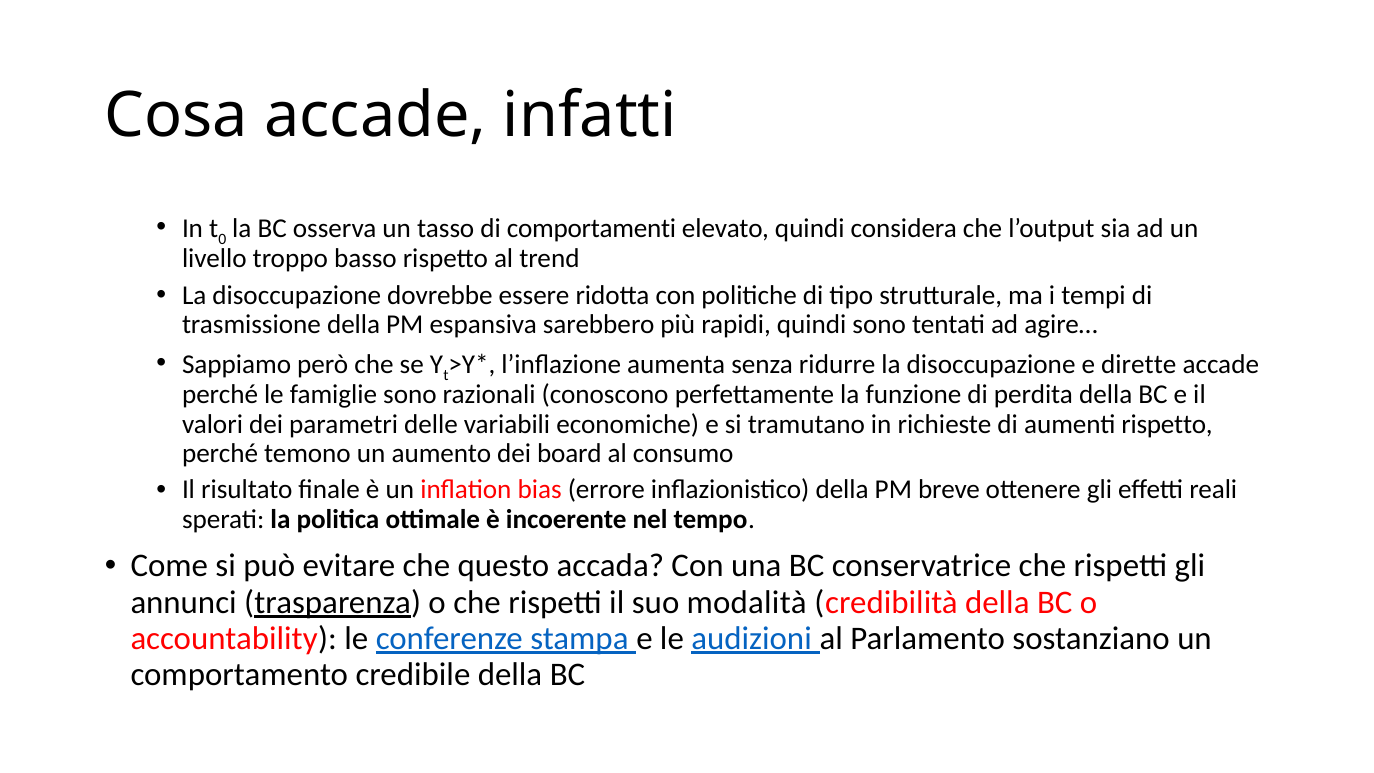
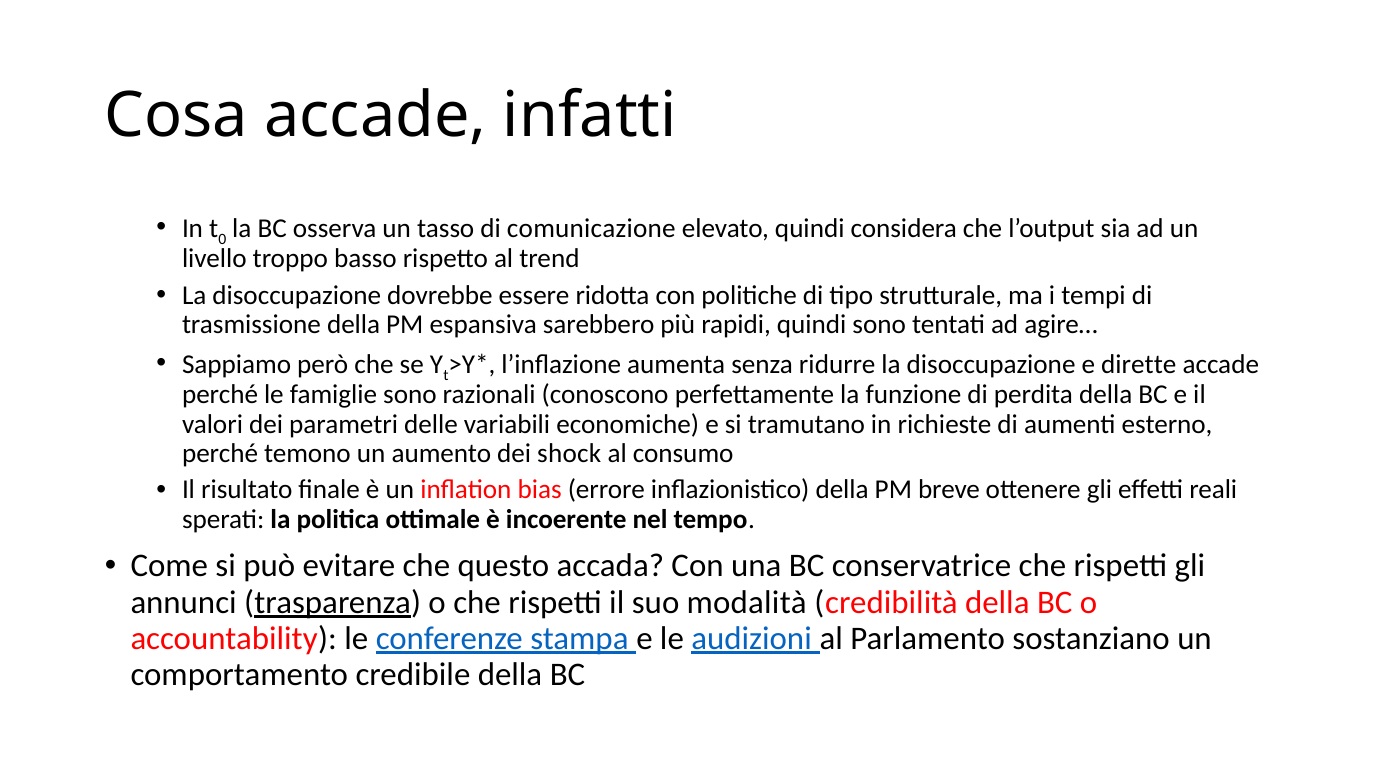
comportamenti: comportamenti -> comunicazione (591, 229)
aumenti rispetto: rispetto -> esterno (1167, 424)
board: board -> shock (569, 453)
